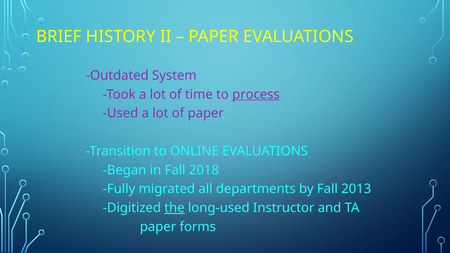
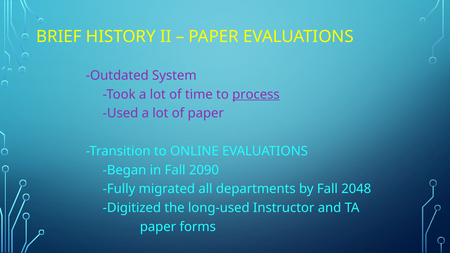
2018: 2018 -> 2090 (204, 170)
2013: 2013 -> 2048 (356, 189)
the underline: present -> none (175, 208)
